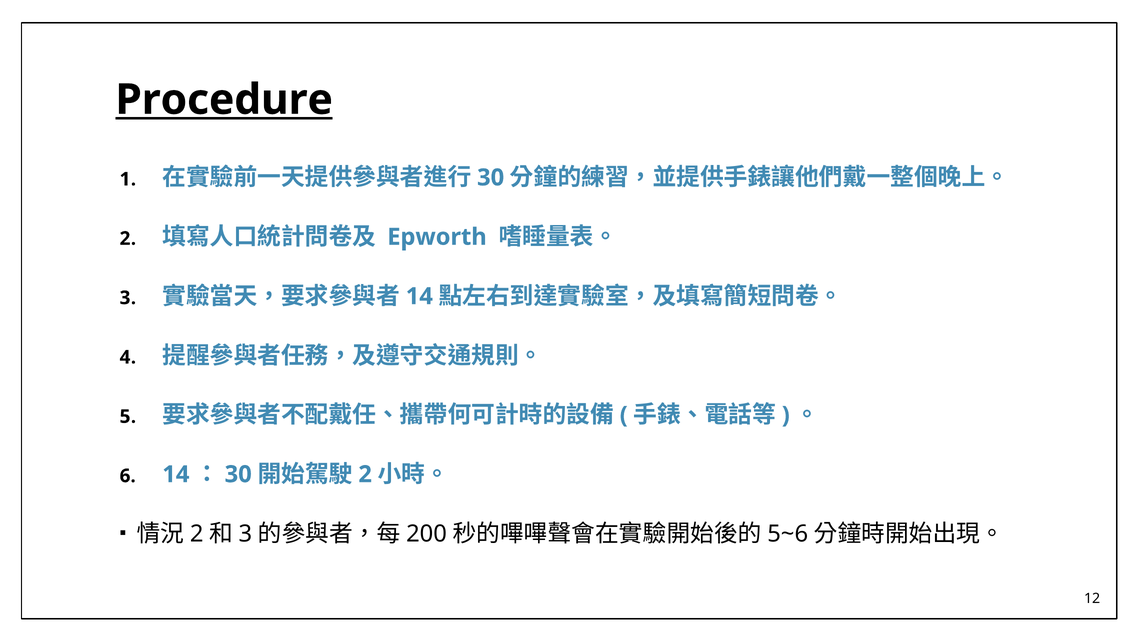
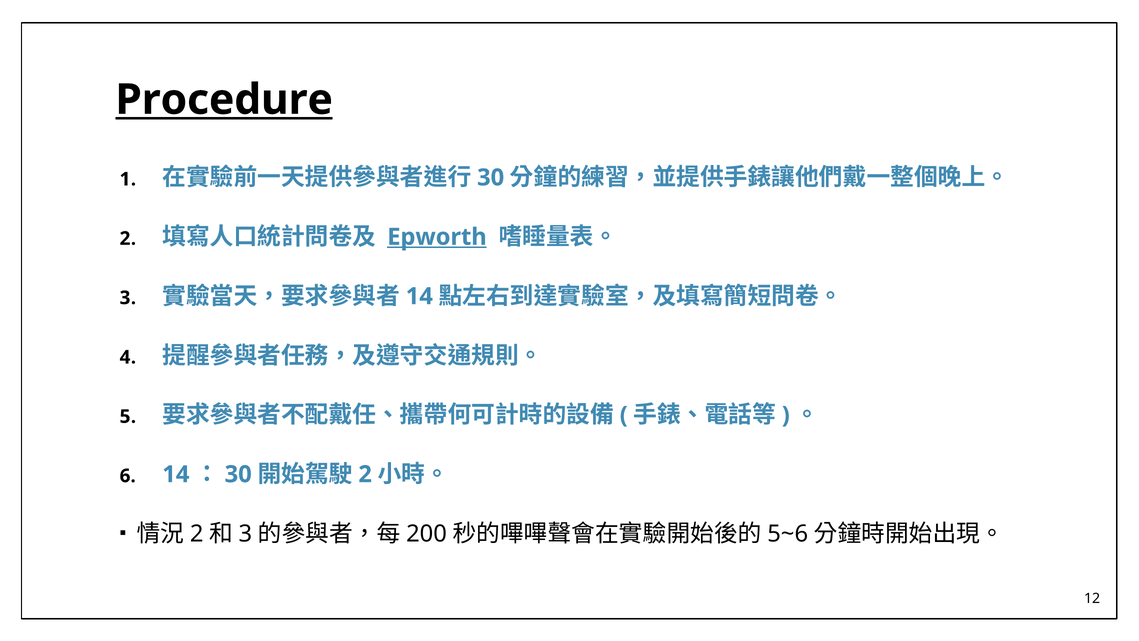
Epworth underline: none -> present (437, 237)
